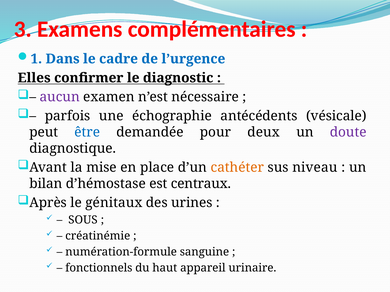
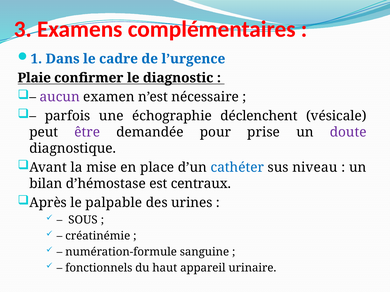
Elles: Elles -> Plaie (34, 78)
antécédents: antécédents -> déclenchent (259, 116)
être colour: blue -> purple (87, 132)
deux: deux -> prise (264, 132)
cathéter colour: orange -> blue (237, 168)
génitaux: génitaux -> palpable (114, 203)
